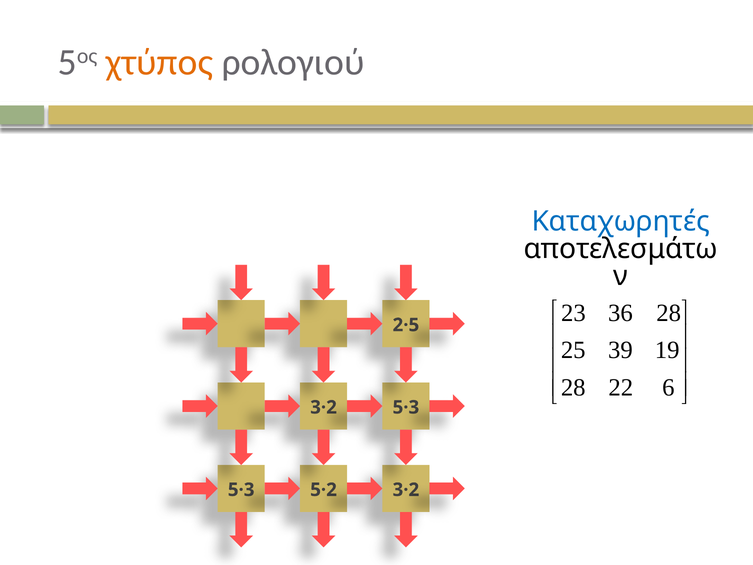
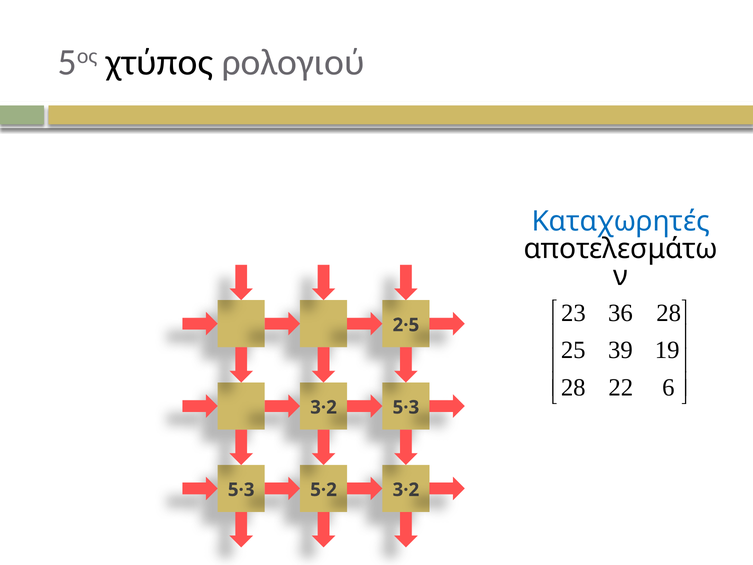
χτύπος colour: orange -> black (159, 62)
